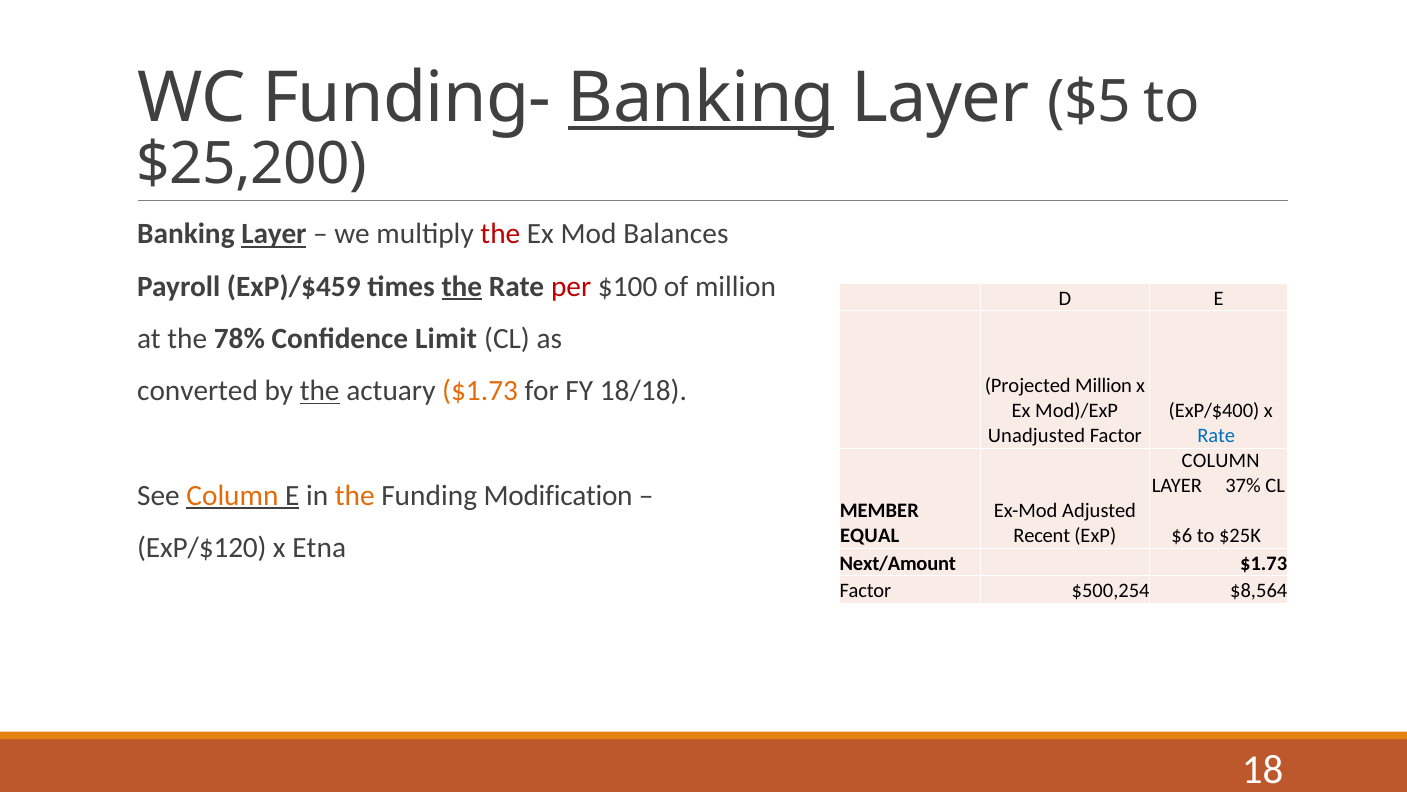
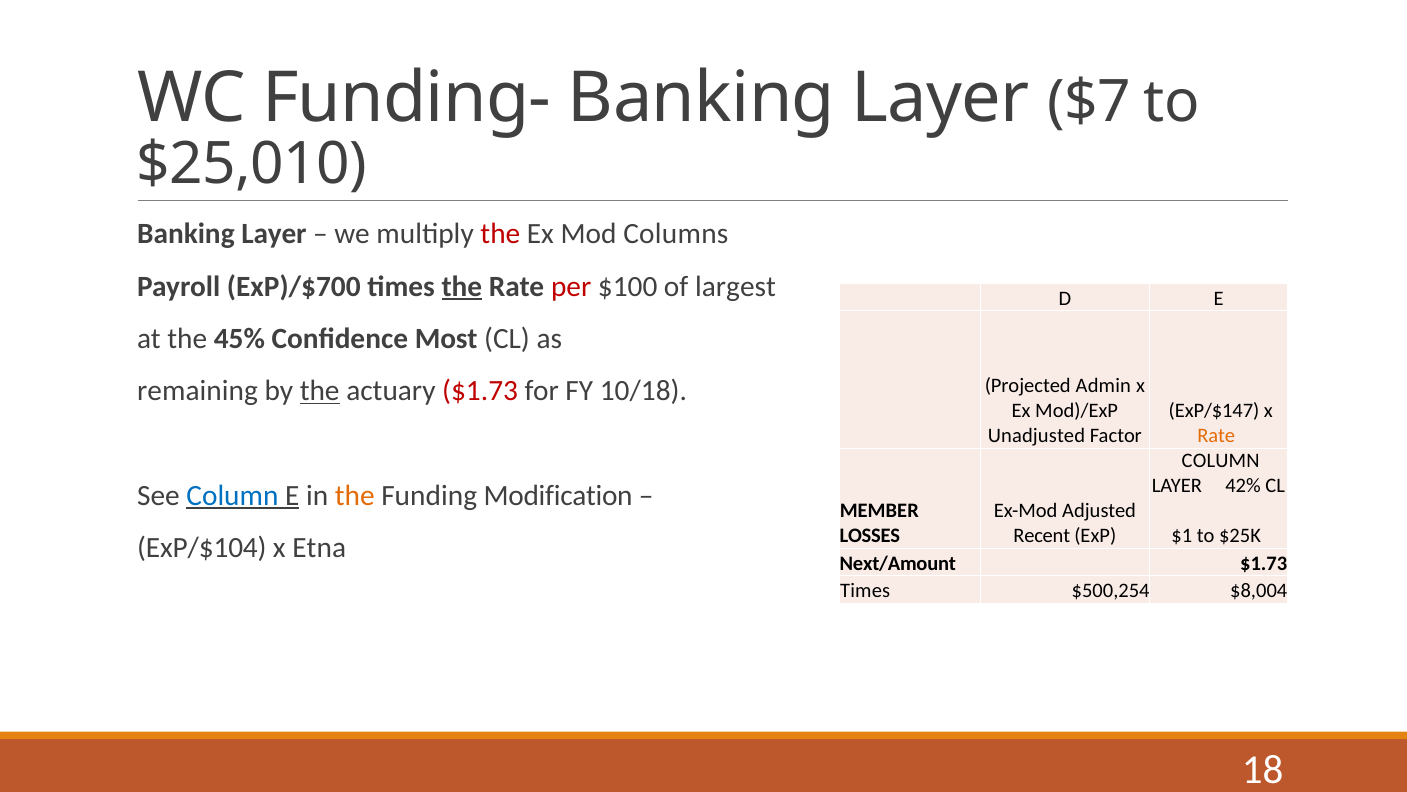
Banking underline: present -> none (702, 98)
$5: $5 -> $7 (1089, 102)
$25,200: $25,200 -> $25,010 (252, 164)
Layer underline: present -> none (274, 234)
Balances: Balances -> Columns (676, 234)
ExP)/$459: ExP)/$459 -> ExP)/$700 (294, 286)
of million: million -> largest (735, 286)
78%: 78% -> 45% (239, 338)
Limit: Limit -> Most (446, 338)
Projected Million: Million -> Admin (1103, 386)
converted: converted -> remaining (198, 391)
$1.73 colour: orange -> red (480, 391)
18/18: 18/18 -> 10/18 (643, 391)
ExP/$400: ExP/$400 -> ExP/$147 (1214, 411)
Rate colour: blue -> orange (1216, 436)
37%: 37% -> 42% (1243, 486)
Column colour: orange -> blue (232, 495)
EQUAL: EQUAL -> LOSSES (870, 536)
$6: $6 -> $1 (1182, 536)
ExP/$120: ExP/$120 -> ExP/$104 (202, 547)
Factor: Factor -> Times (865, 590)
$8,564: $8,564 -> $8,004 (1259, 590)
